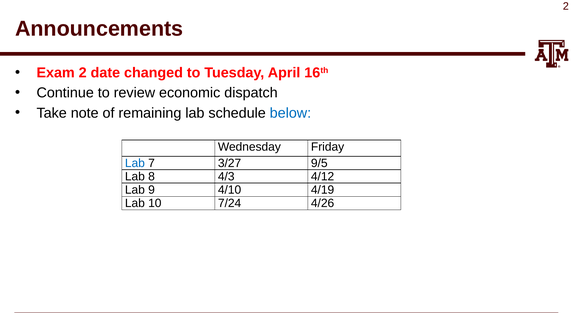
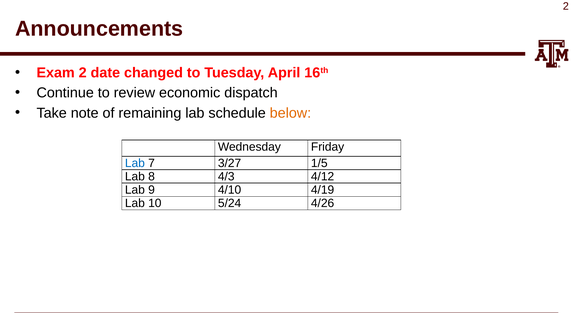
below colour: blue -> orange (290, 113)
9/5: 9/5 -> 1/5 (319, 163)
7/24: 7/24 -> 5/24 (230, 203)
